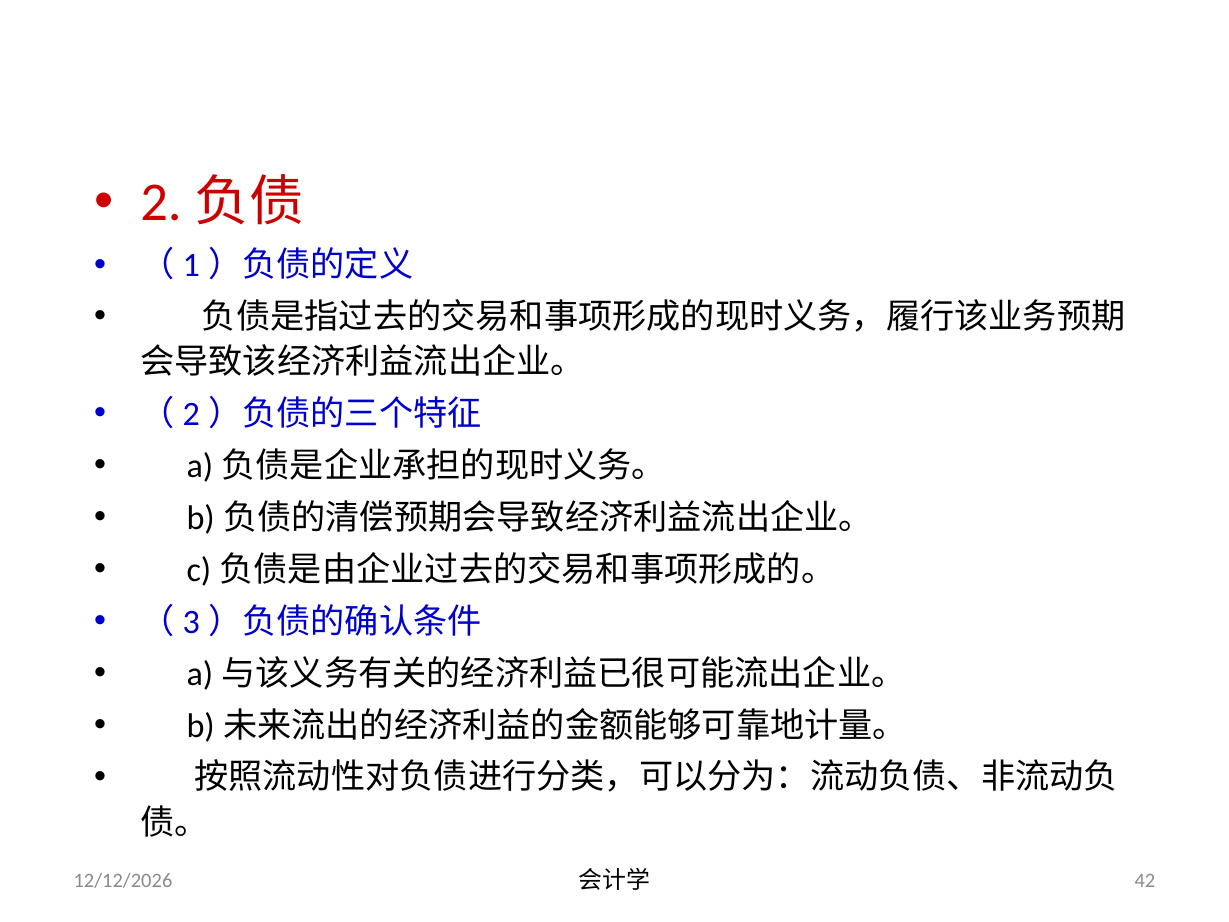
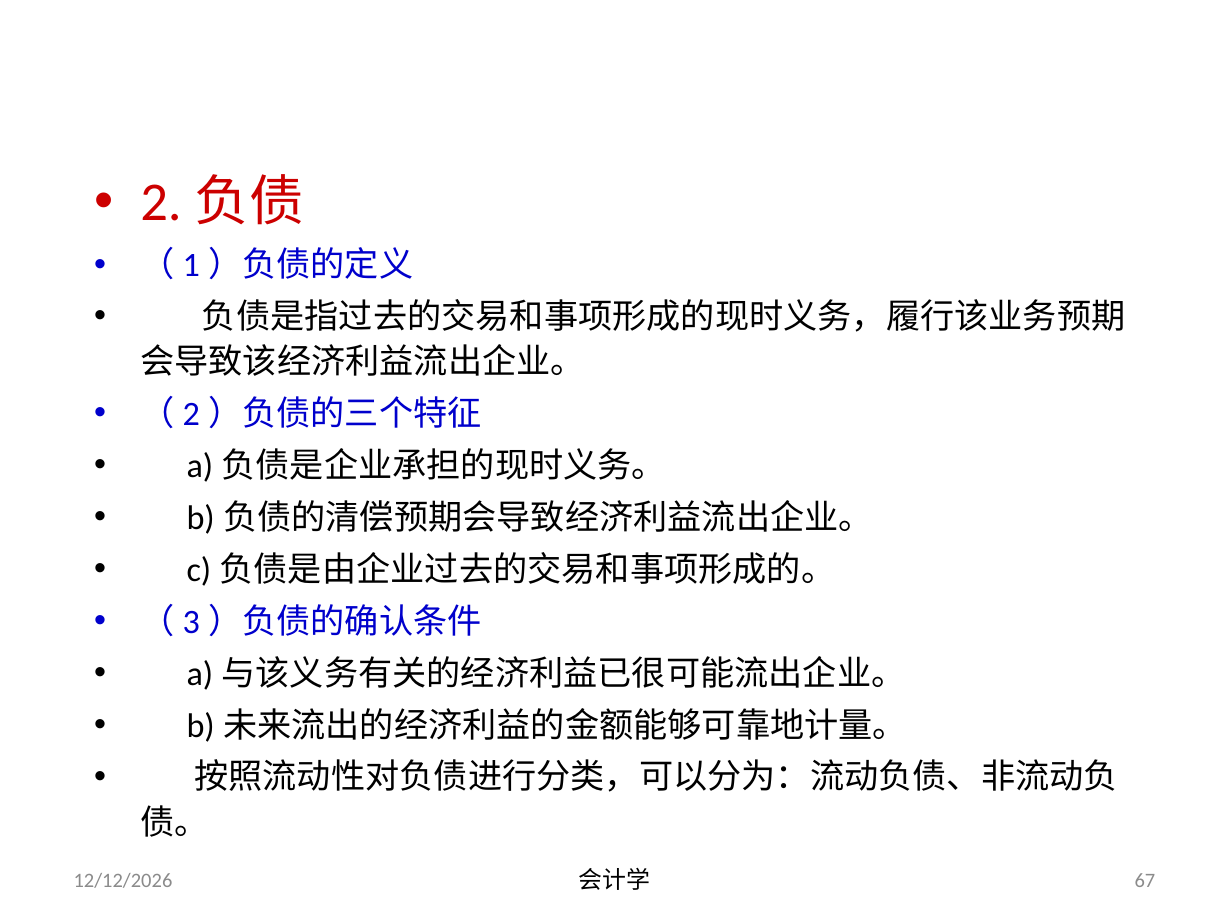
42: 42 -> 67 (1145, 880)
